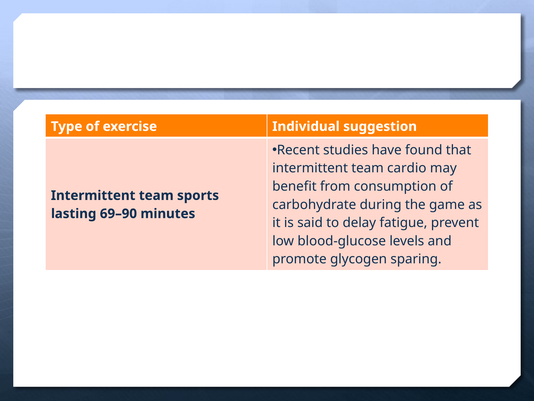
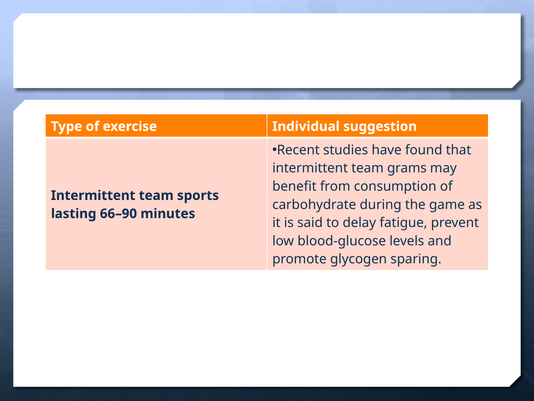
cardio: cardio -> grams (407, 168)
69–90: 69–90 -> 66–90 (118, 213)
